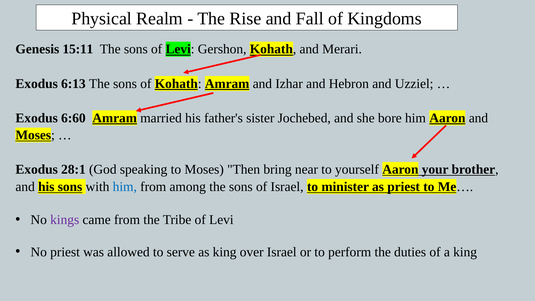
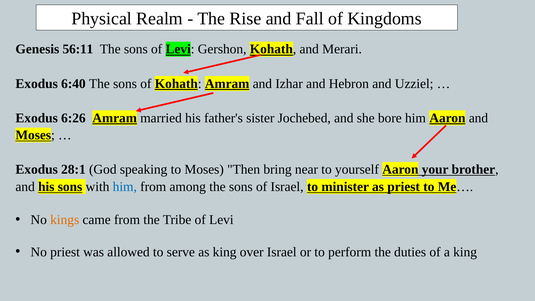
15:11: 15:11 -> 56:11 (78, 49)
6:13: 6:13 -> 6:40 (73, 84)
6:60: 6:60 -> 6:26 (73, 118)
kings colour: purple -> orange (65, 220)
